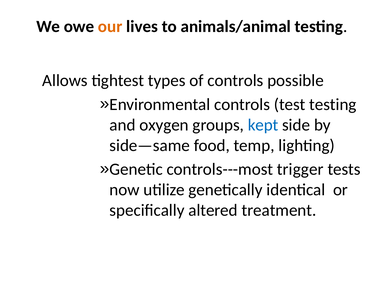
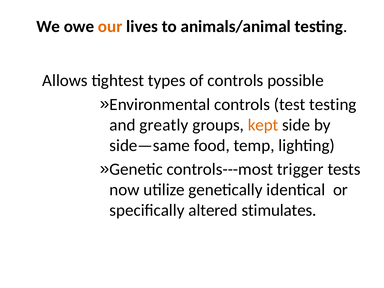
oxygen: oxygen -> greatly (164, 125)
kept colour: blue -> orange (263, 125)
treatment: treatment -> stimulates (279, 210)
